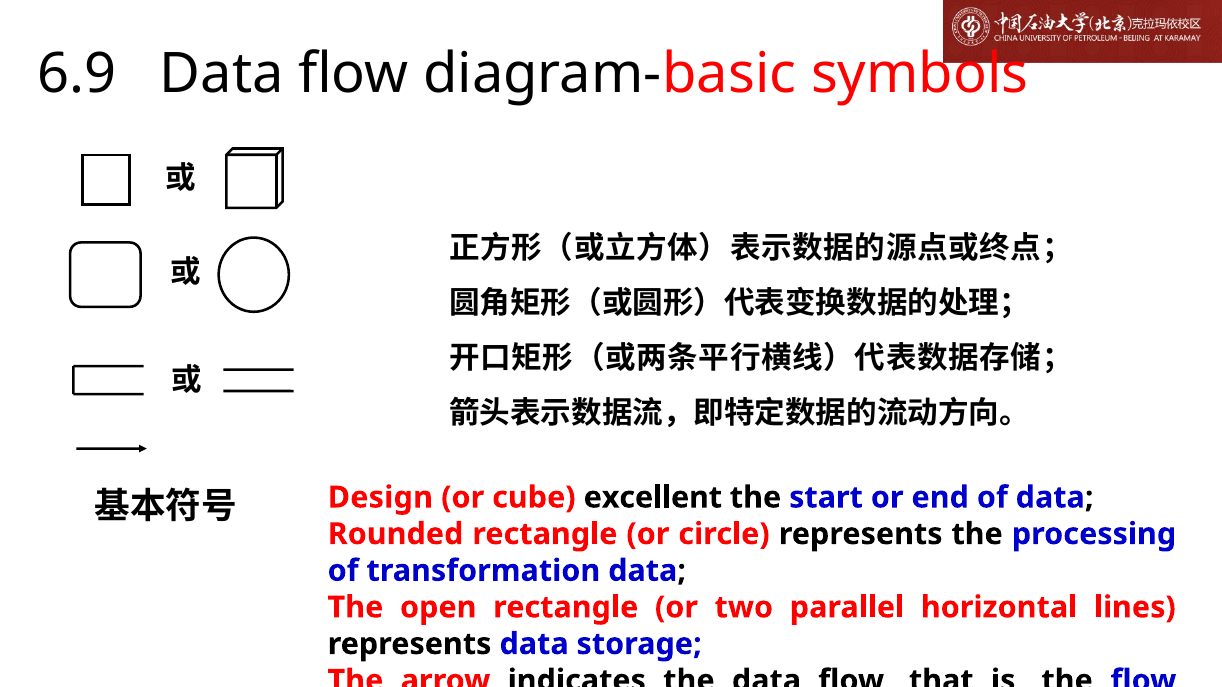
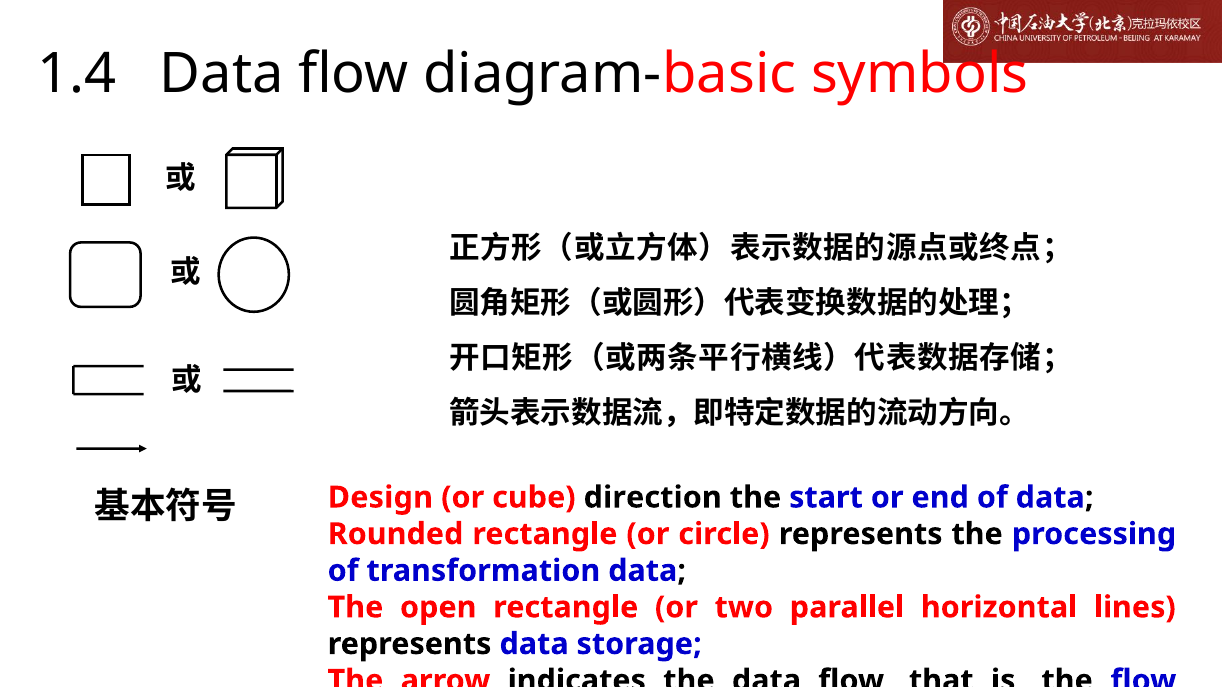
6.9: 6.9 -> 1.4 (77, 74)
cube excellent: excellent -> direction (653, 498)
